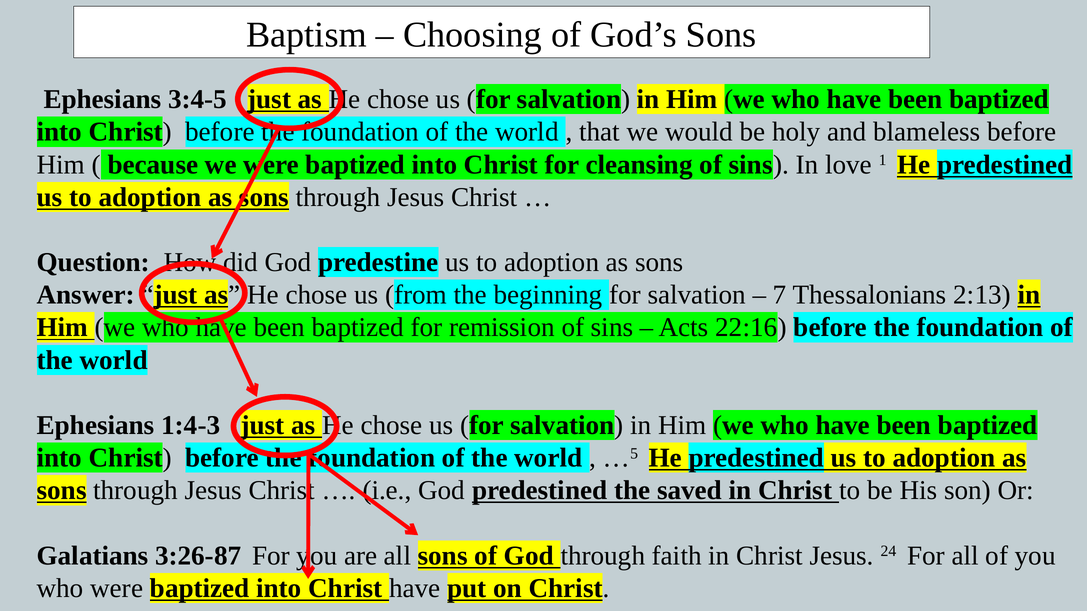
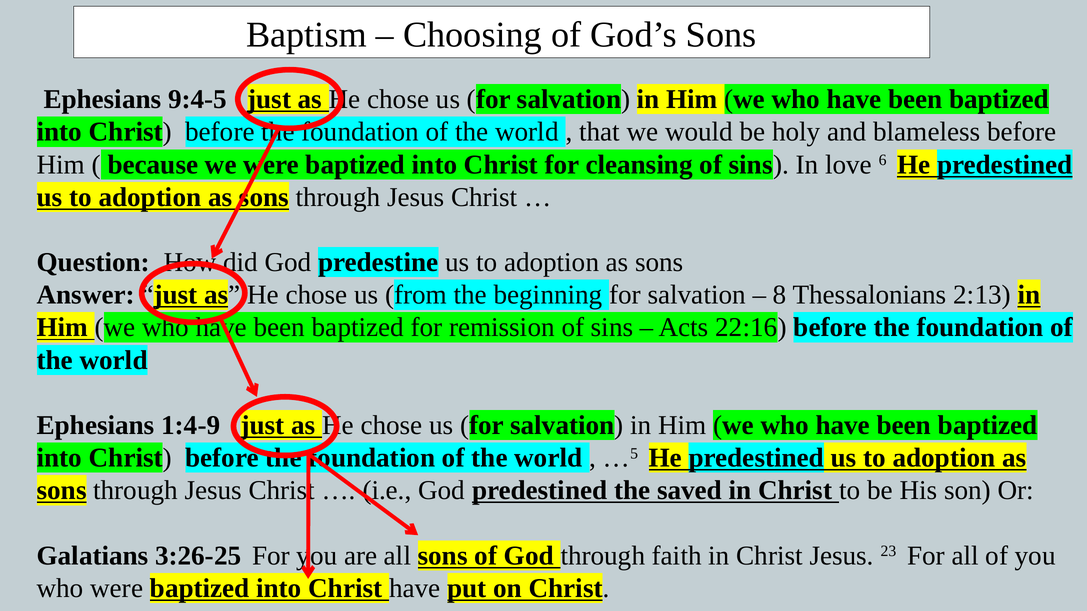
3:4-5: 3:4-5 -> 9:4-5 (198, 99)
1: 1 -> 6 (883, 160)
7: 7 -> 8 (780, 295)
1:4-3: 1:4-3 -> 1:4-9 (191, 426)
3:26-87: 3:26-87 -> 3:26-25 (198, 556)
24: 24 -> 23 (888, 552)
